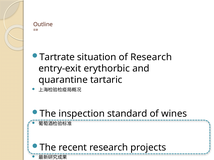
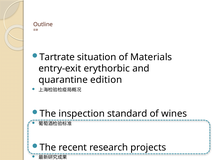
of Research: Research -> Materials (151, 57)
tartaric: tartaric -> edition (106, 80)
